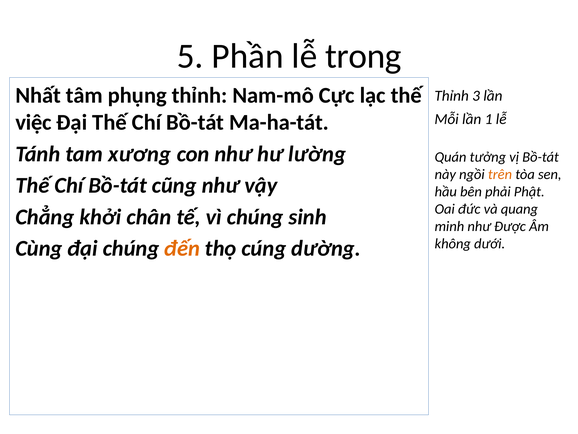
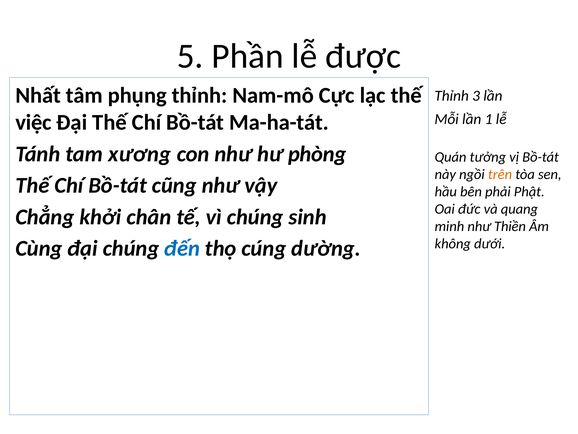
trong: trong -> được (363, 56)
lường: lường -> phòng (317, 154)
Được: Được -> Thiền (510, 226)
đến colour: orange -> blue (182, 248)
